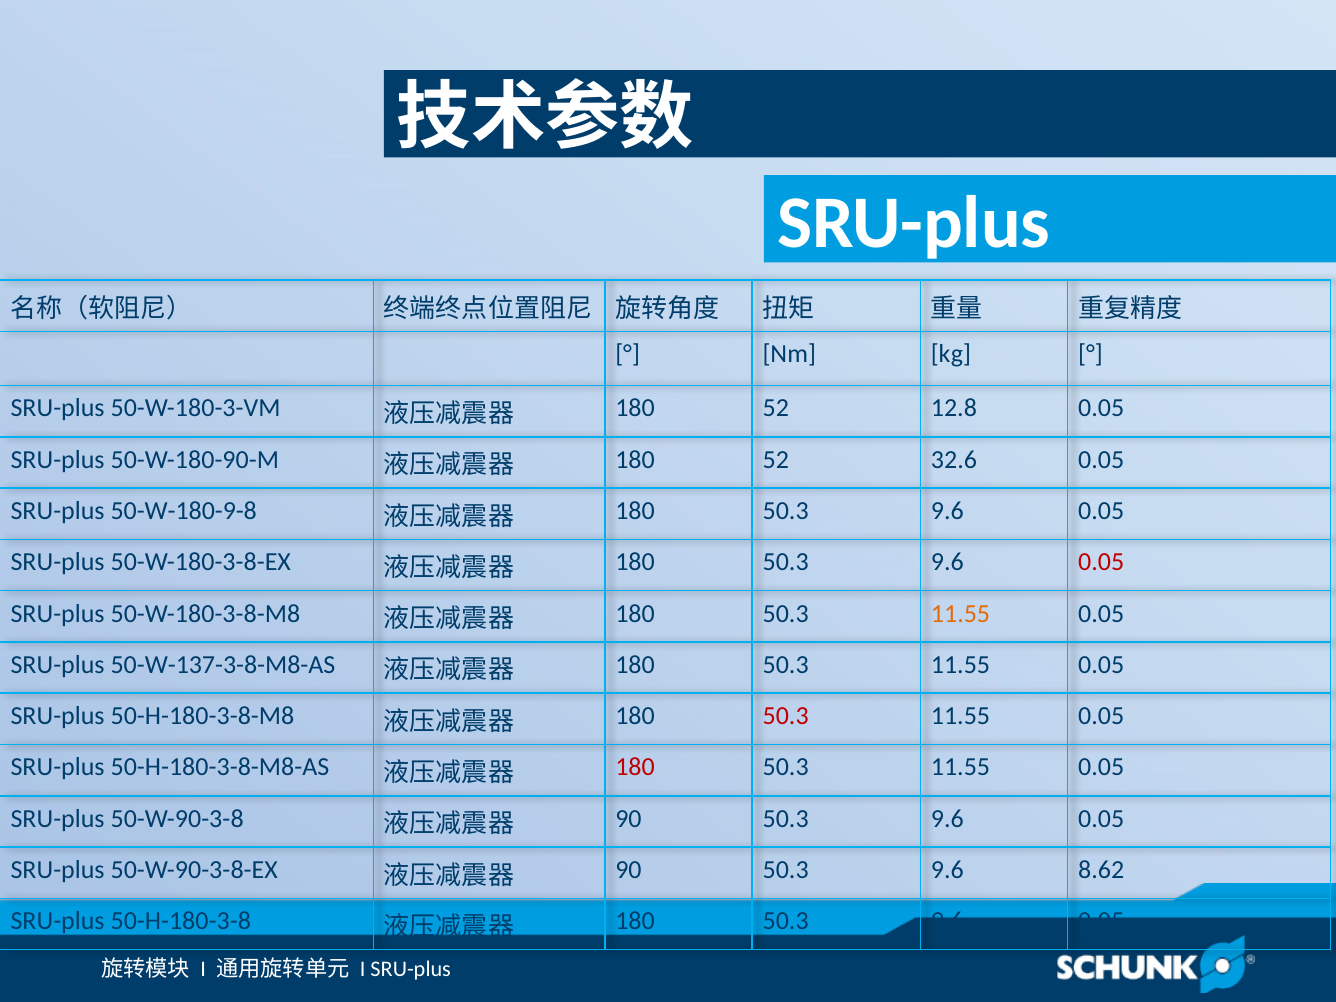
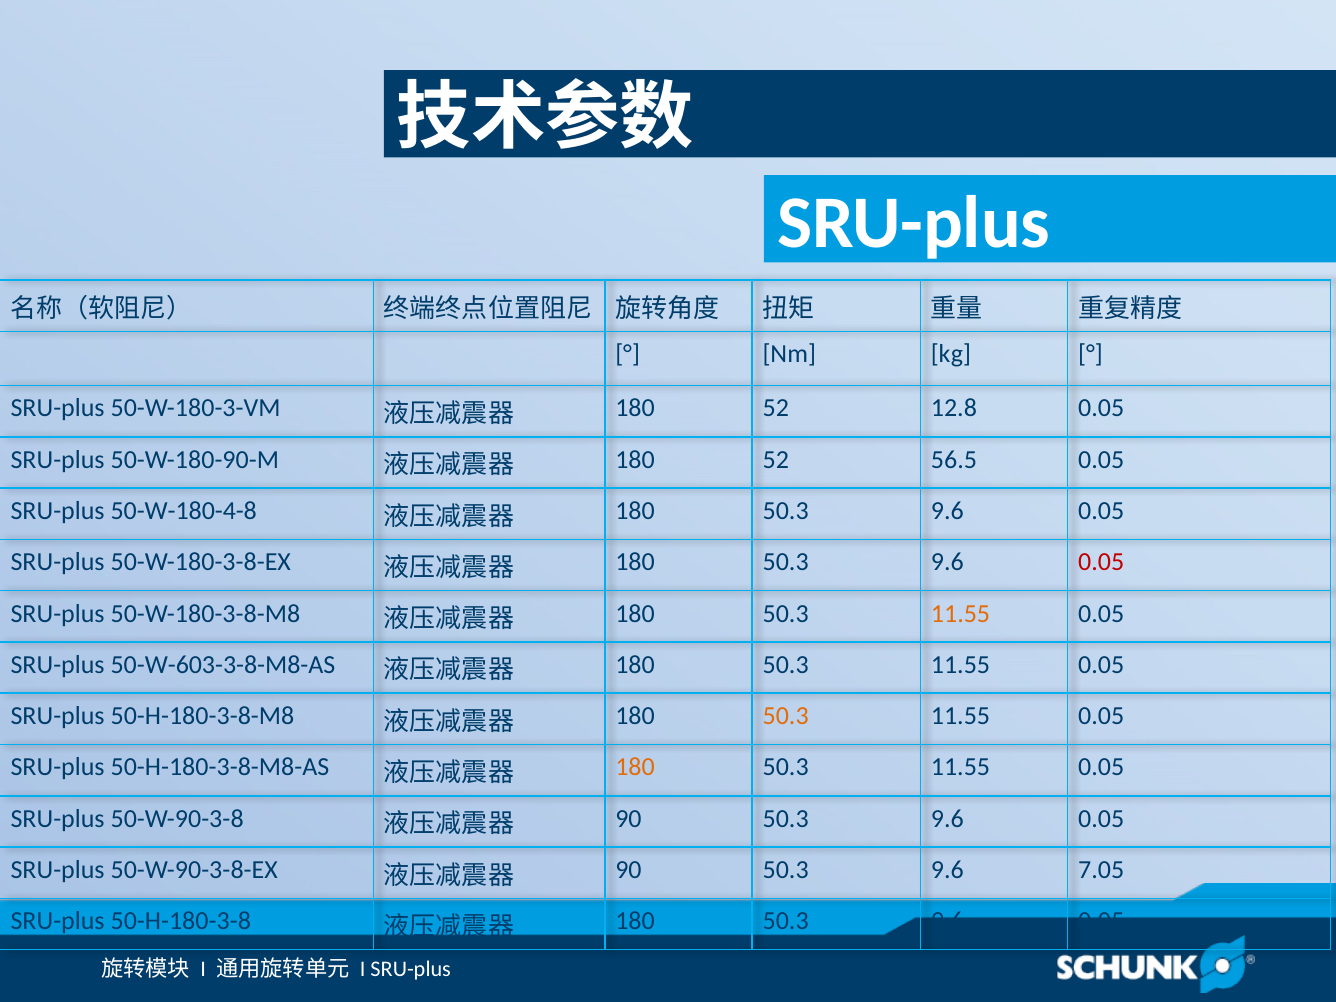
32.6: 32.6 -> 56.5 (954, 460)
50-W-180-9-8: 50-W-180-9-8 -> 50-W-180-4-8 (184, 511)
50-W-137-3-8-M8-AS: 50-W-137-3-8-M8-AS -> 50-W-603-3-8-M8-AS (223, 665)
50.3 colour: red -> orange (786, 716)
180 colour: red -> orange (635, 767)
8.62: 8.62 -> 7.05 (1101, 870)
